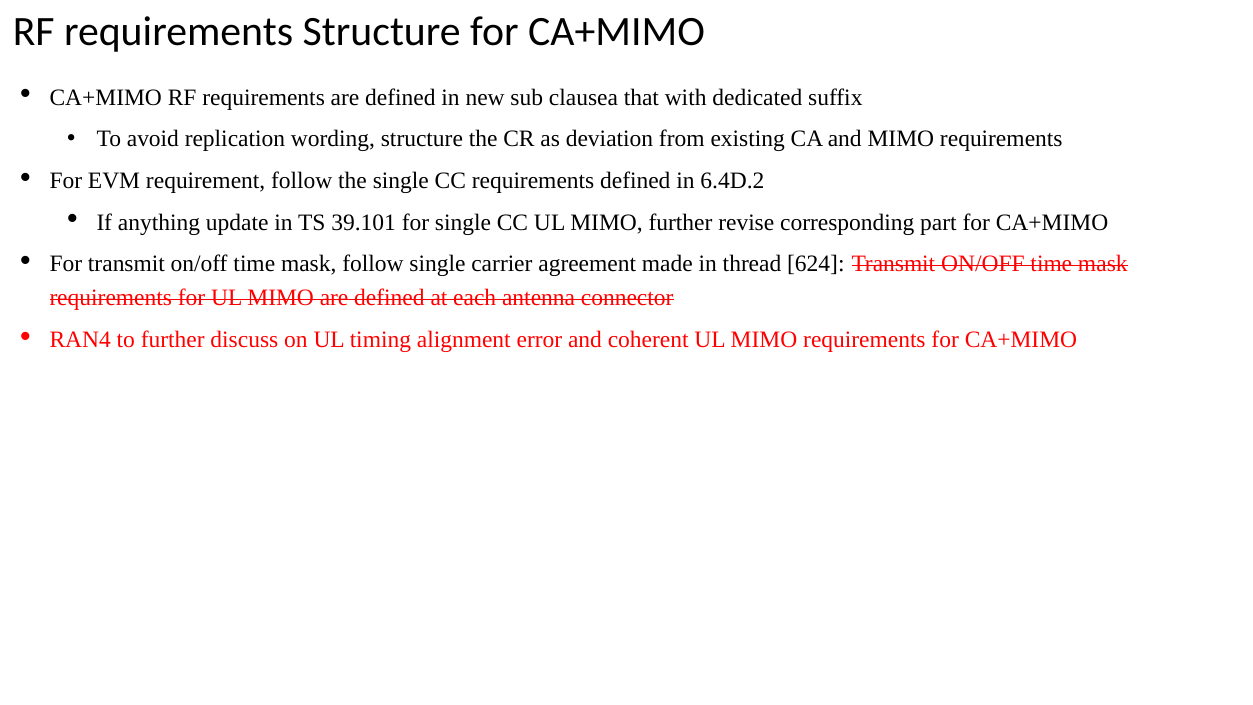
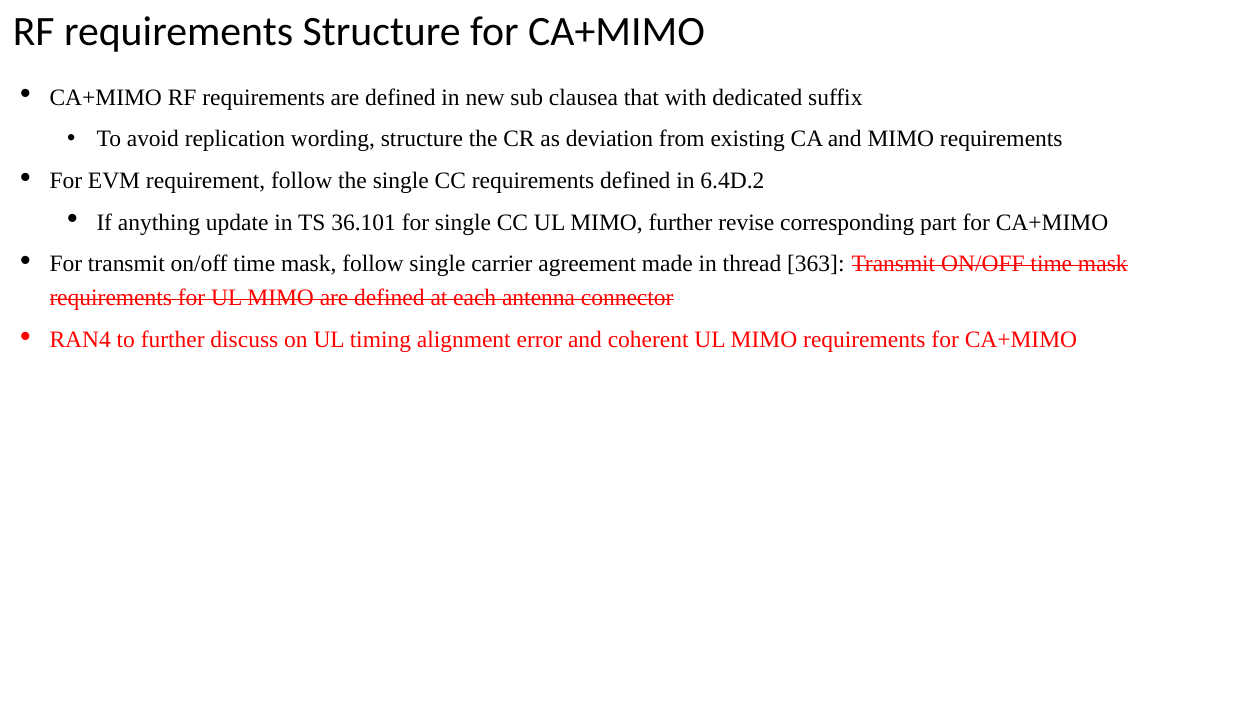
39.101: 39.101 -> 36.101 (364, 222)
624: 624 -> 363 (816, 264)
